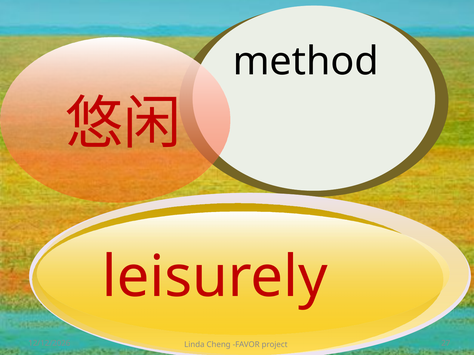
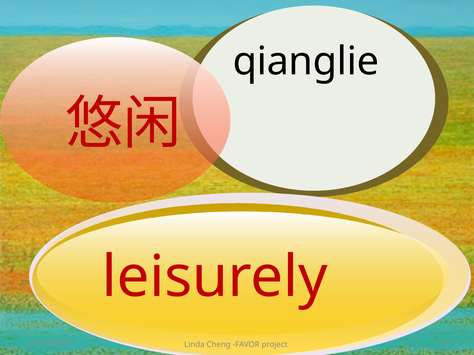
method: method -> qianglie (306, 62)
